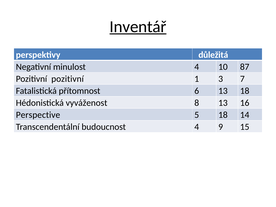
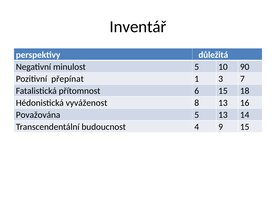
Inventář underline: present -> none (138, 27)
minulost 4: 4 -> 5 (197, 67)
87: 87 -> 90 (245, 67)
Pozitivní pozitivní: pozitivní -> přepínat (68, 79)
6 13: 13 -> 15 (223, 91)
Perspective: Perspective -> Považována (38, 115)
5 18: 18 -> 13 (223, 115)
